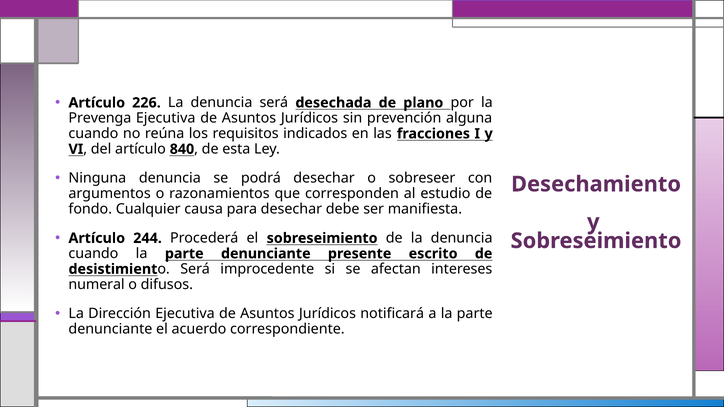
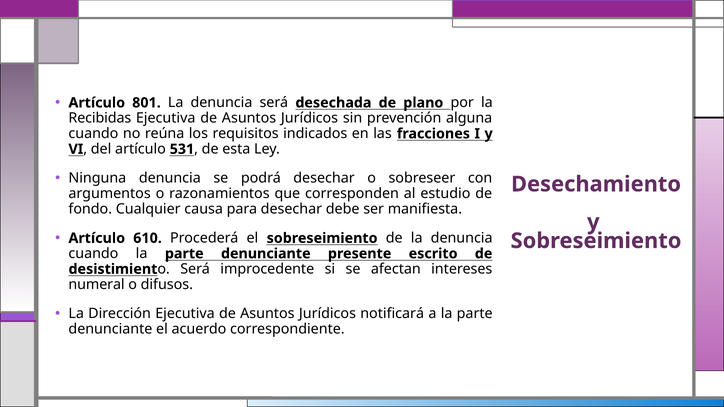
226: 226 -> 801 (146, 103)
Prevenga: Prevenga -> Recibidas (100, 118)
840: 840 -> 531 (182, 149)
244: 244 -> 610 (148, 238)
